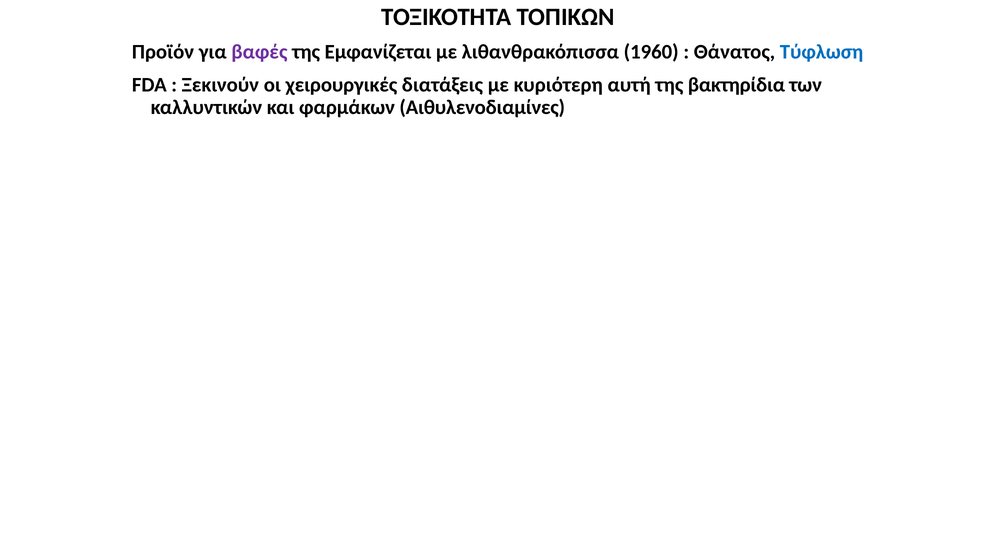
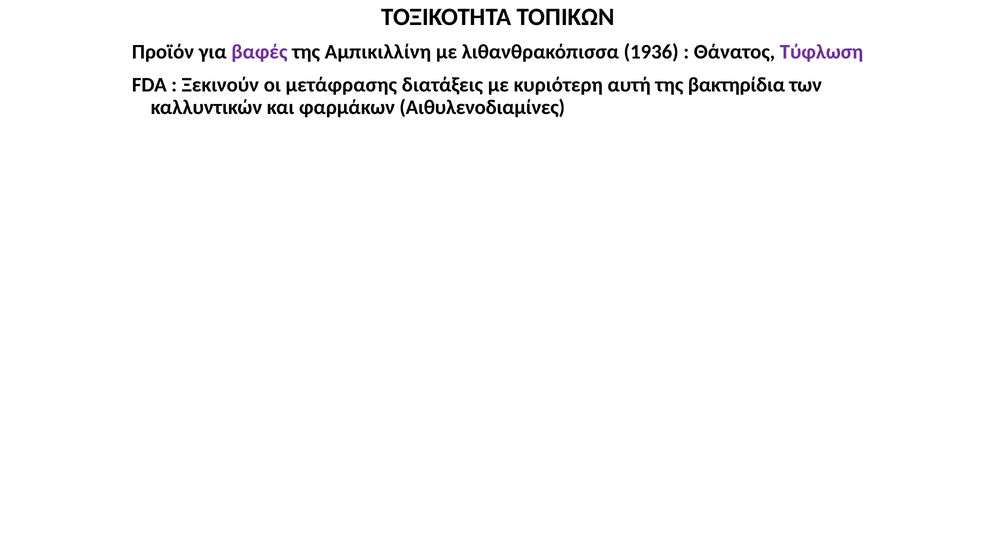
Εμφανίζεται: Εμφανίζεται -> Αμπικιλλίνη (378, 52)
1960: 1960 -> 1936 (651, 52)
Τύφλωση colour: blue -> purple (822, 52)
χειρουργικές: χειρουργικές -> μετάφρασης (341, 85)
